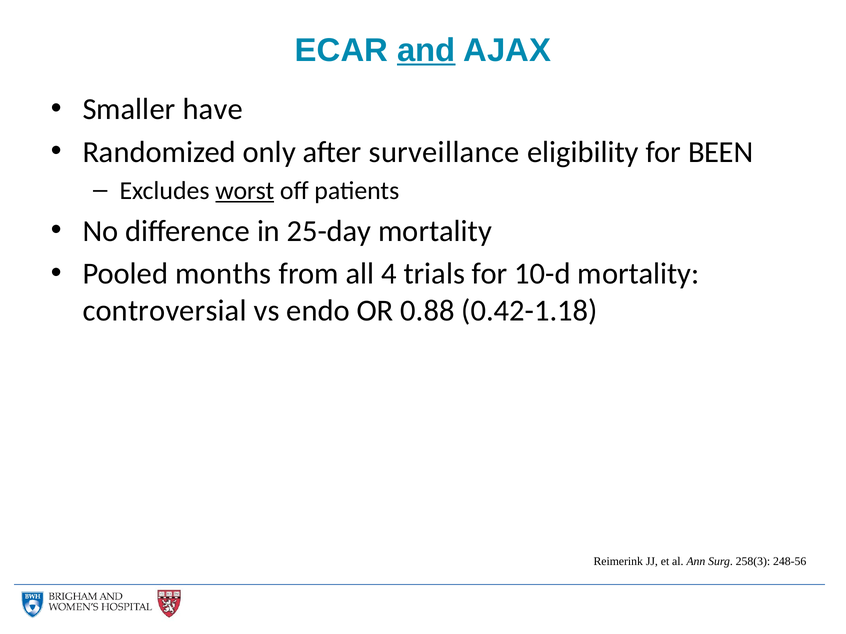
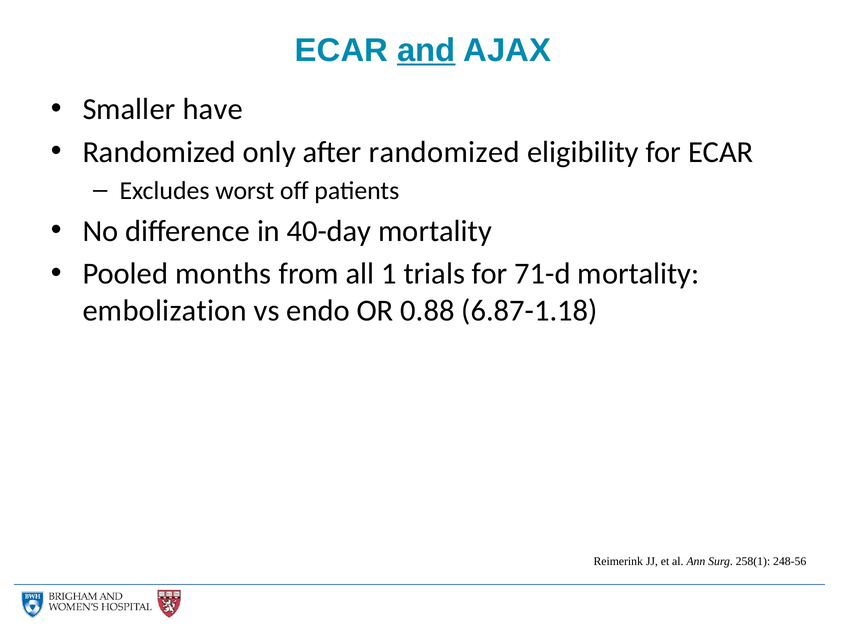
after surveillance: surveillance -> randomized (444, 152)
for BEEN: BEEN -> ECAR (721, 152)
worst underline: present -> none (245, 191)
25-day: 25-day -> 40-day (329, 231)
4: 4 -> 1 (389, 274)
10-d: 10-d -> 71-d (542, 274)
controversial: controversial -> embolization (165, 311)
0.42-1.18: 0.42-1.18 -> 6.87-1.18 (529, 311)
258(3: 258(3 -> 258(1 (753, 562)
